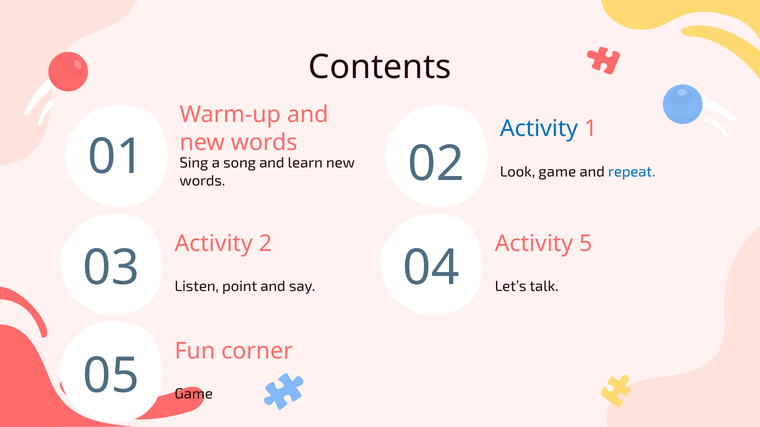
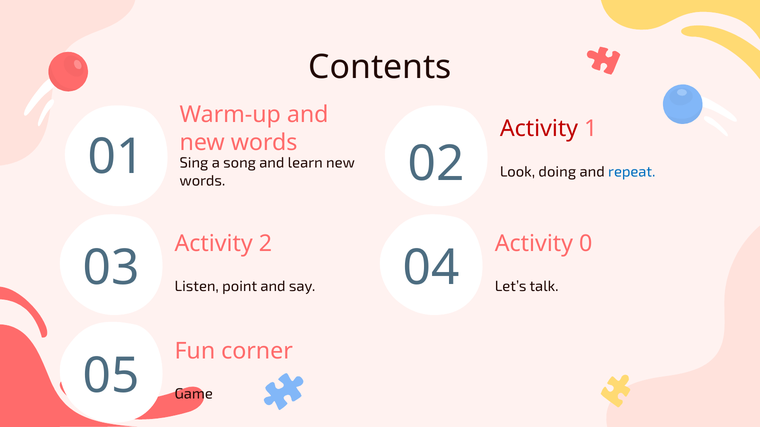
Activity colour: blue -> red (539, 129)
Look game: game -> doing (557, 172)
5: 5 -> 0 (586, 244)
